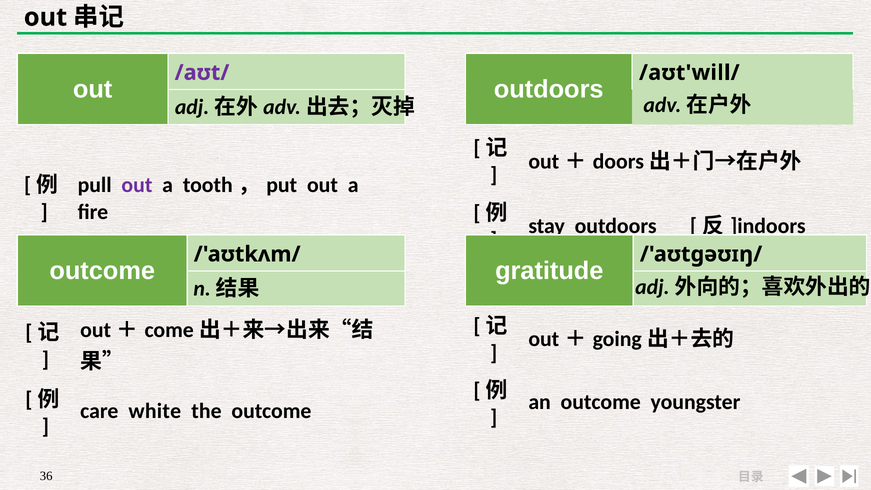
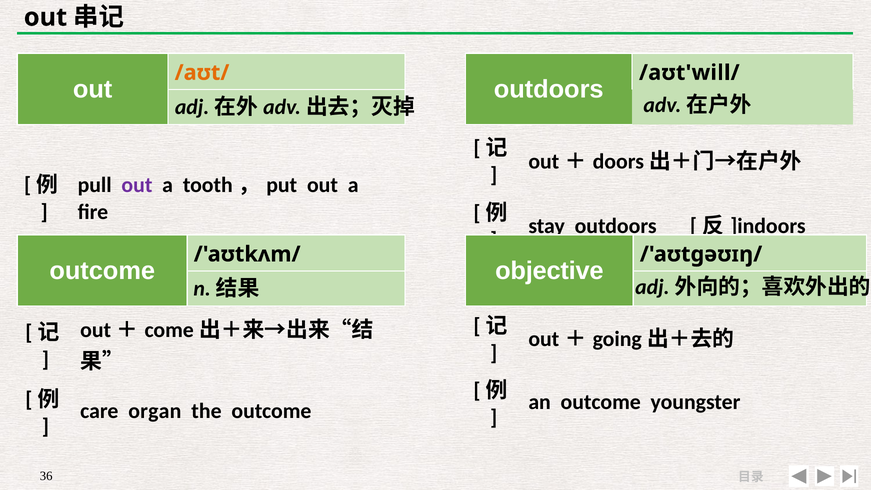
/aʊt/ colour: purple -> orange (202, 73)
gratitude: gratitude -> objective (549, 271)
white: white -> organ (155, 411)
